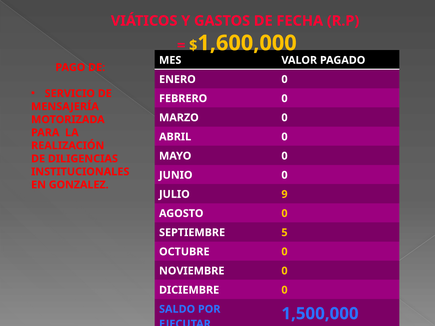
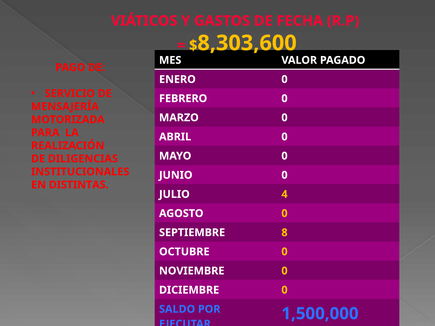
1,600,000: 1,600,000 -> 8,303,600 (247, 43)
GONZALEZ: GONZALEZ -> DISTINTAS (79, 185)
9: 9 -> 4 (284, 194)
5: 5 -> 8 (284, 233)
